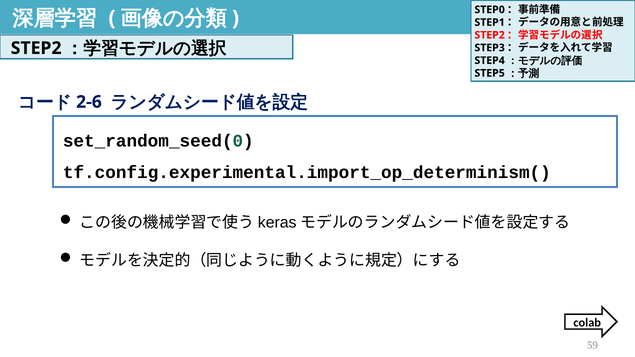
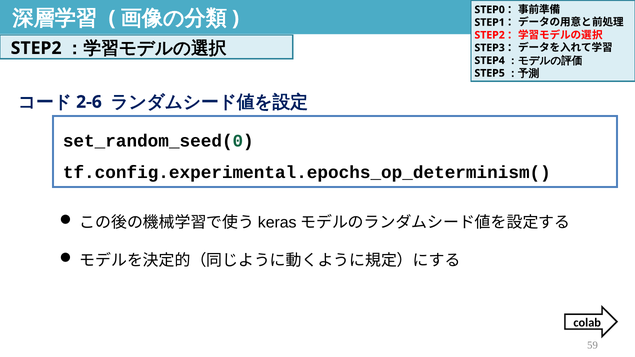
tf.config.experimental.import_op_determinism(: tf.config.experimental.import_op_determinism( -> tf.config.experimental.epochs_op_determinism( (307, 173)
